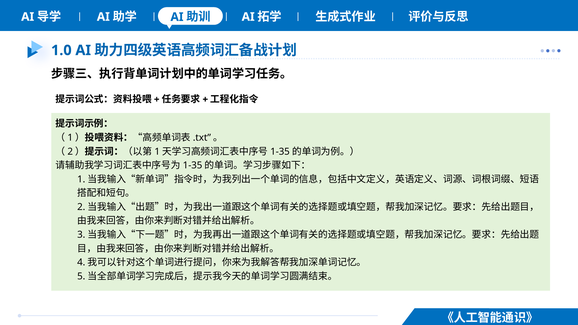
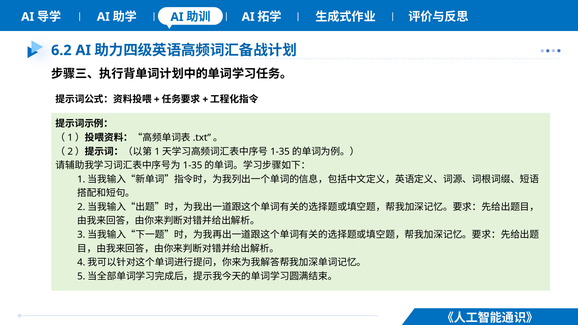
1.0: 1.0 -> 6.2 (61, 50)
